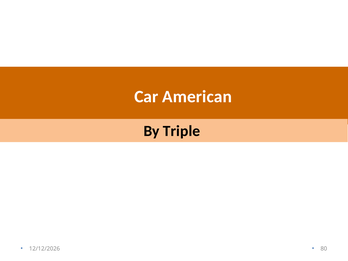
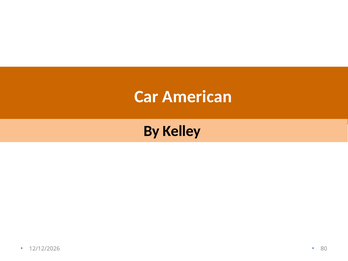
Triple: Triple -> Kelley (182, 131)
